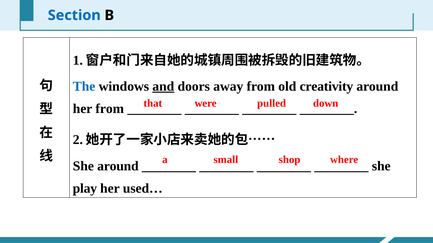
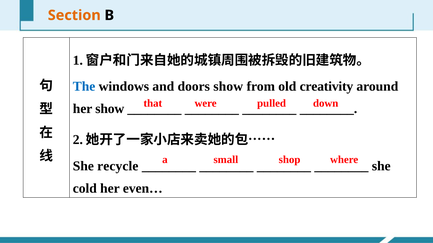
Section colour: blue -> orange (74, 15)
and underline: present -> none (163, 87)
doors away: away -> show (228, 87)
her from: from -> show (110, 109)
She around: around -> recycle (118, 166)
play: play -> cold (85, 189)
used…: used… -> even… (143, 189)
